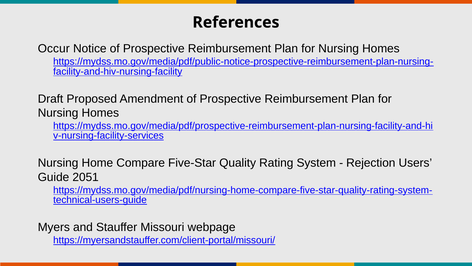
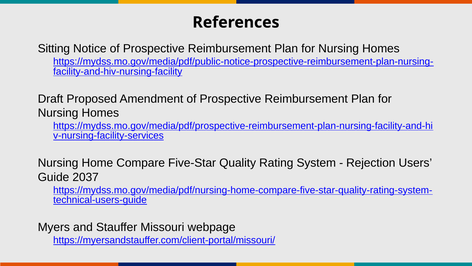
Occur: Occur -> Sitting (54, 49)
2051: 2051 -> 2037 (86, 177)
